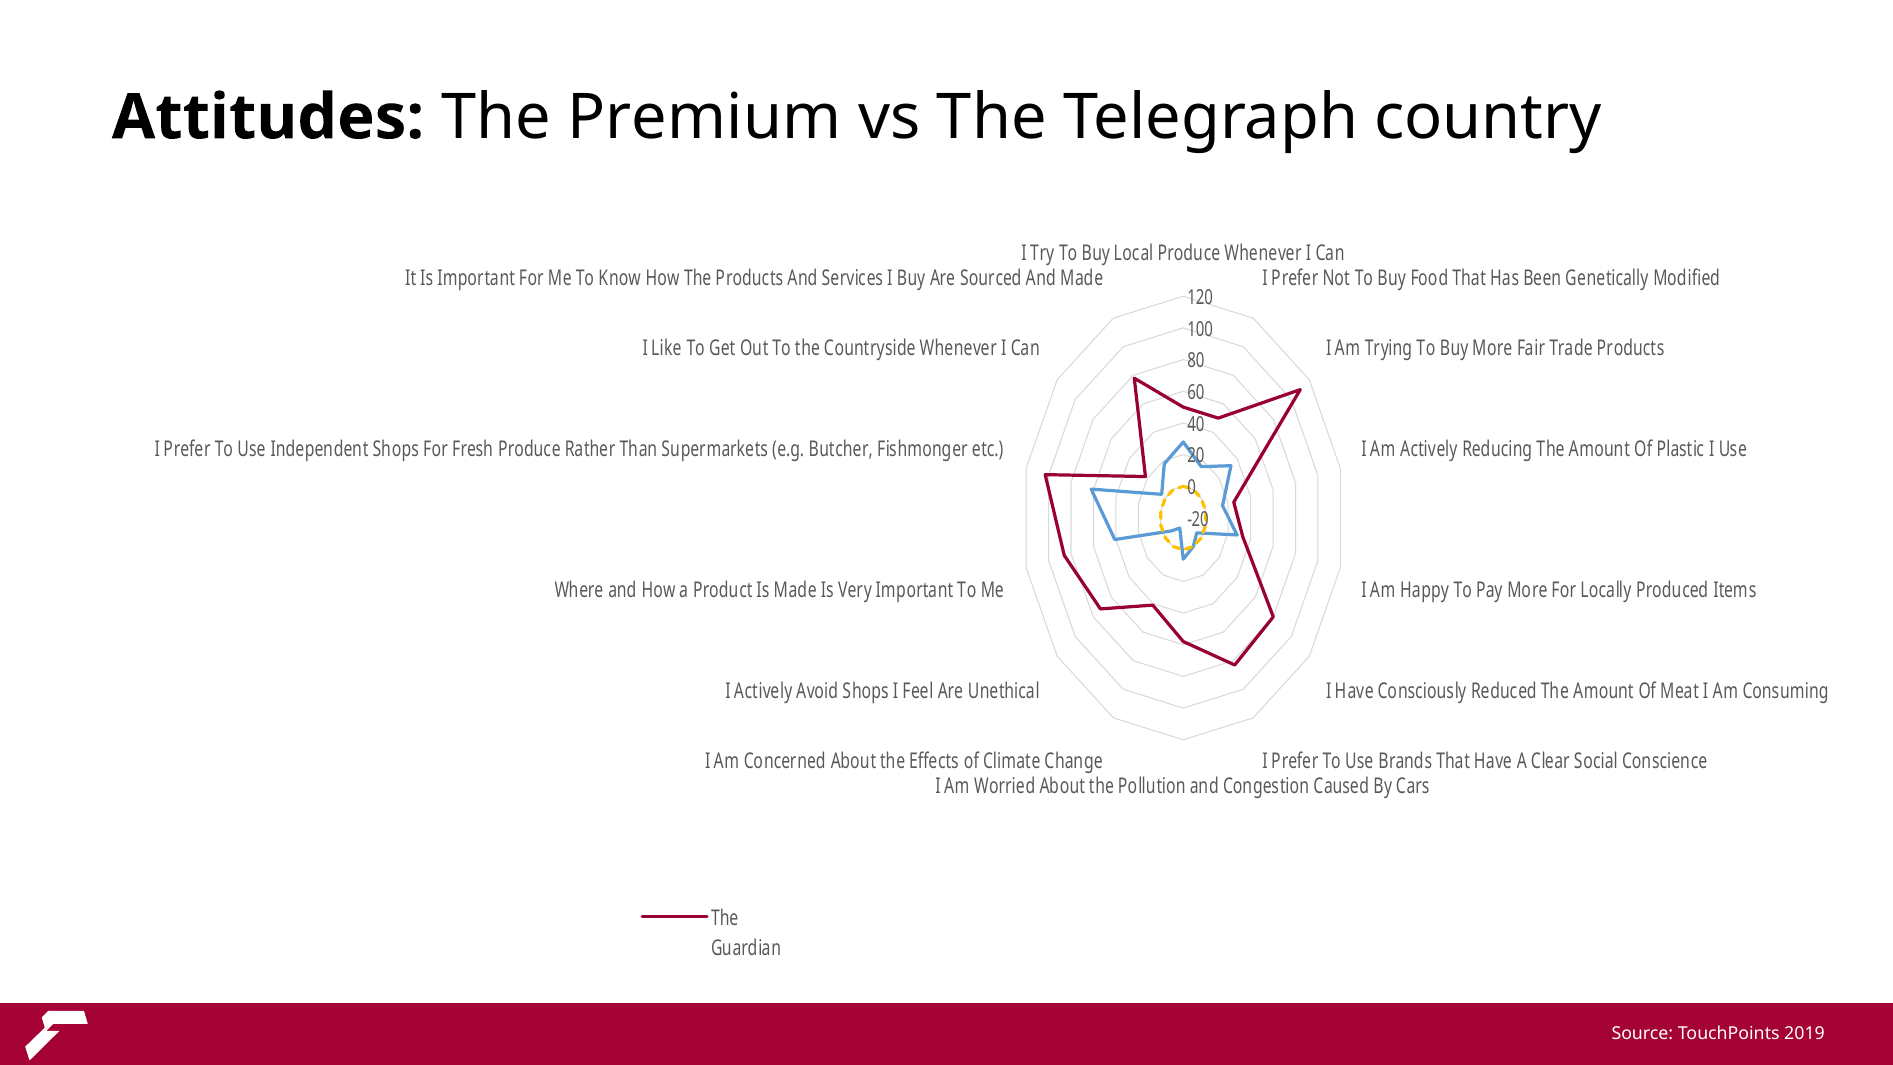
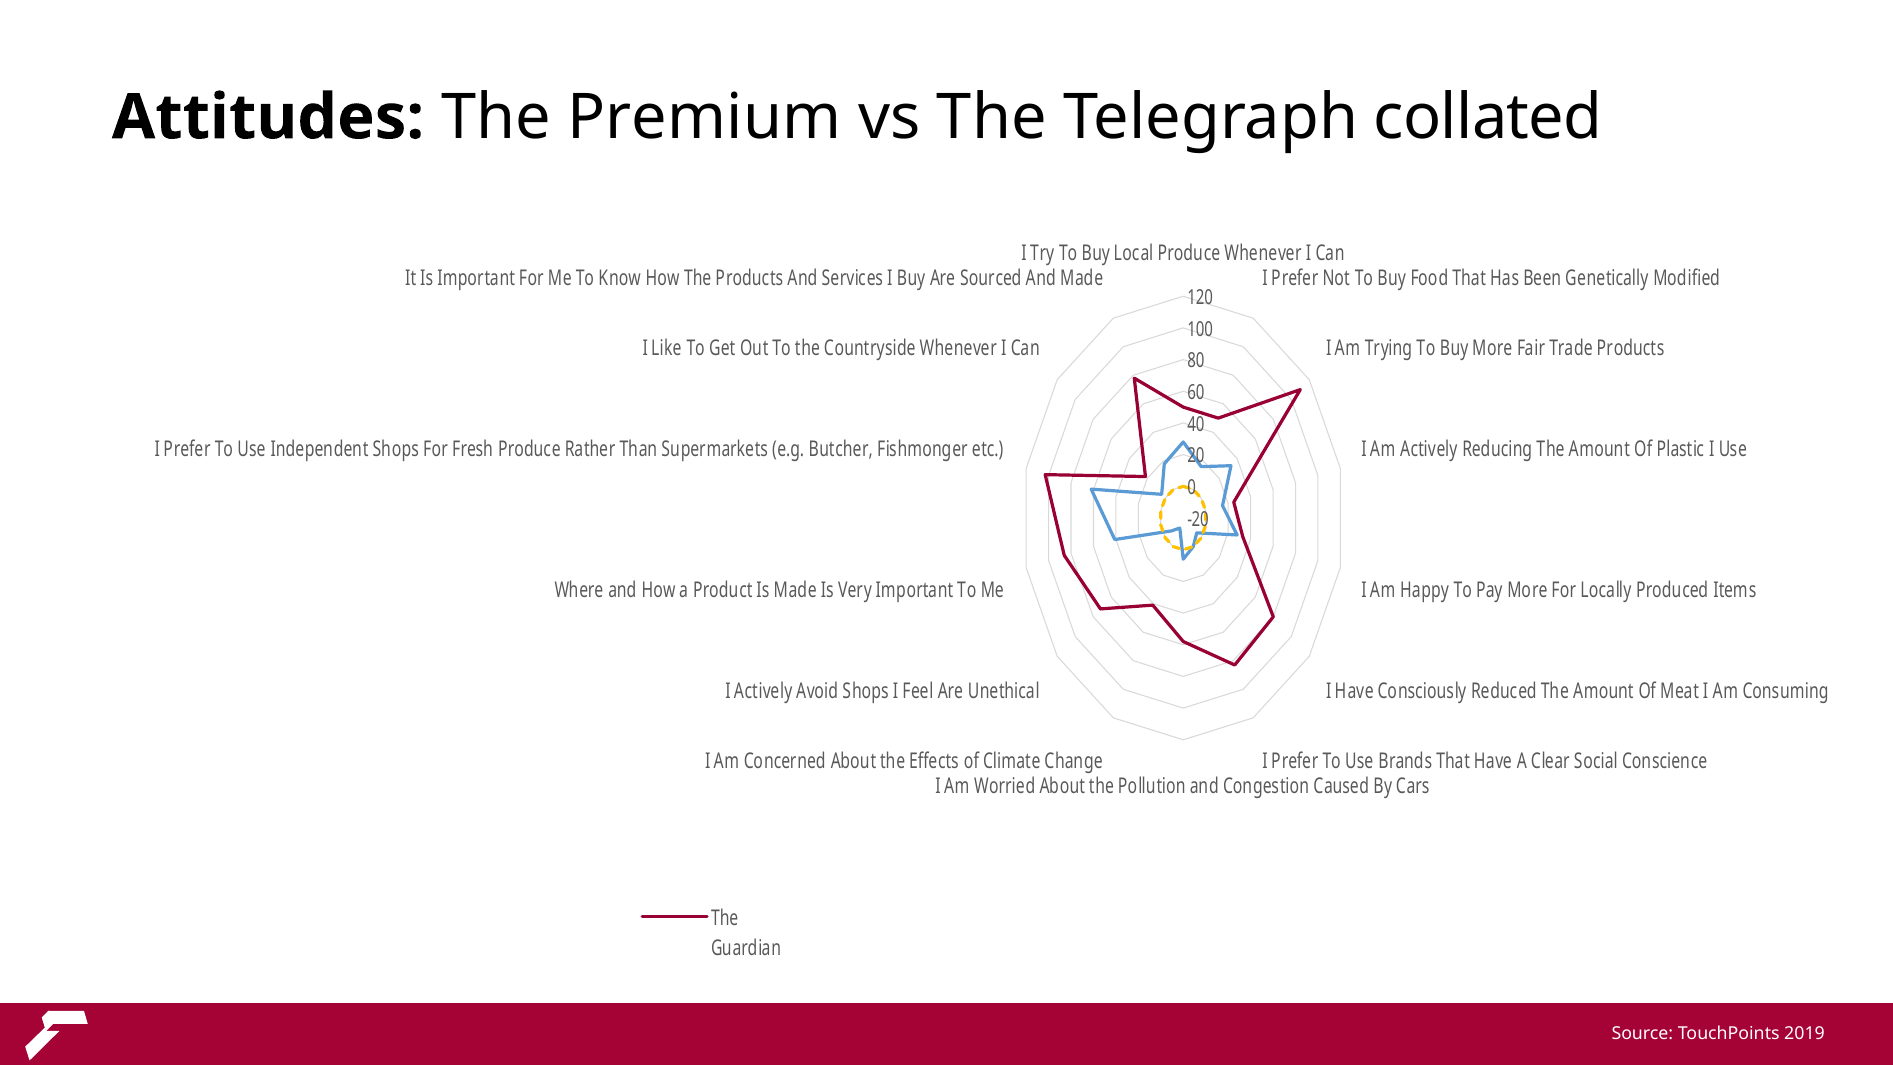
country: country -> collated (1488, 118)
